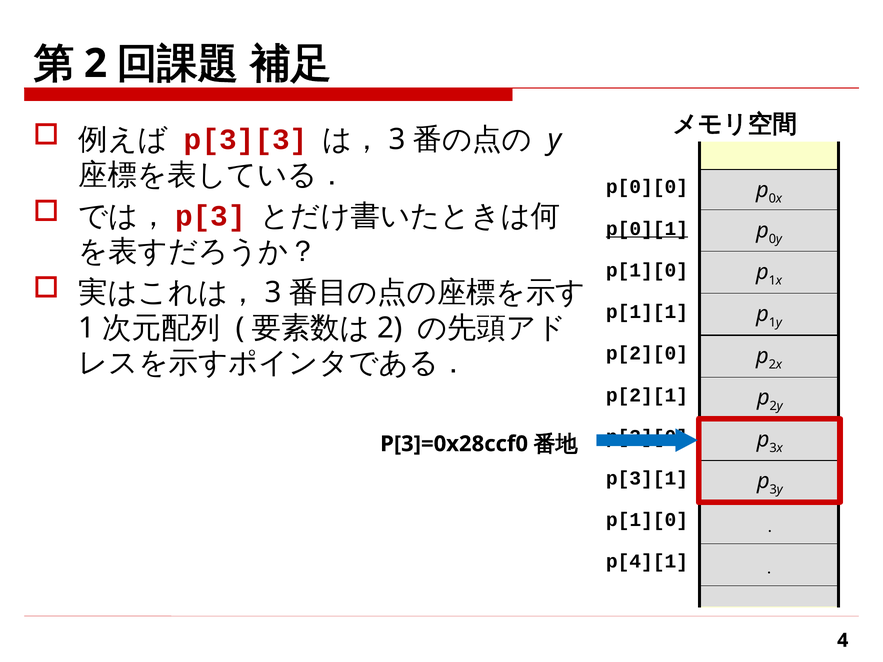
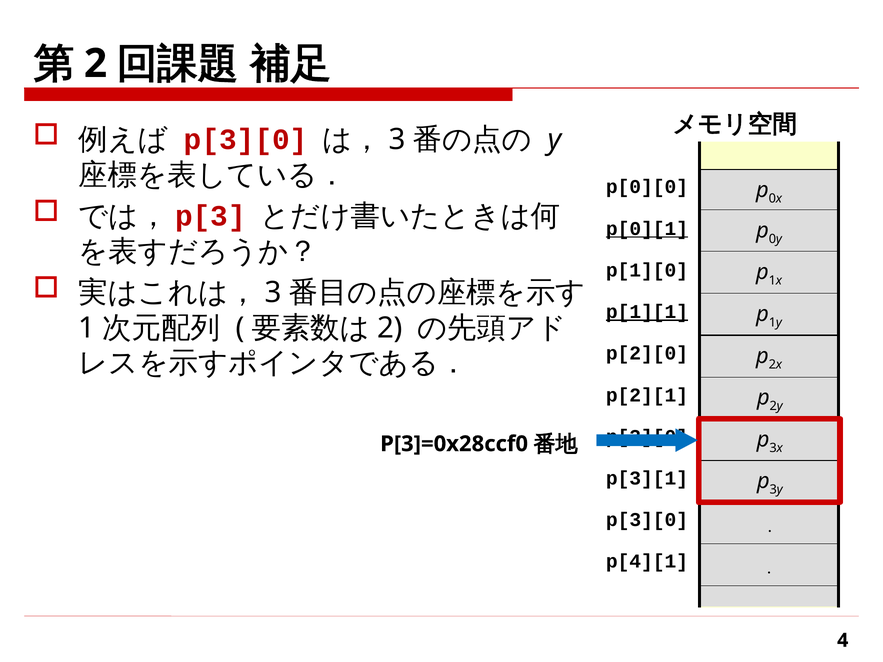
p[3][3: p[3][3 -> p[3][0 (246, 140)
p[1][1 underline: none -> present (647, 312)
p[1][0: p[1][0 -> p[3][0 (647, 520)
